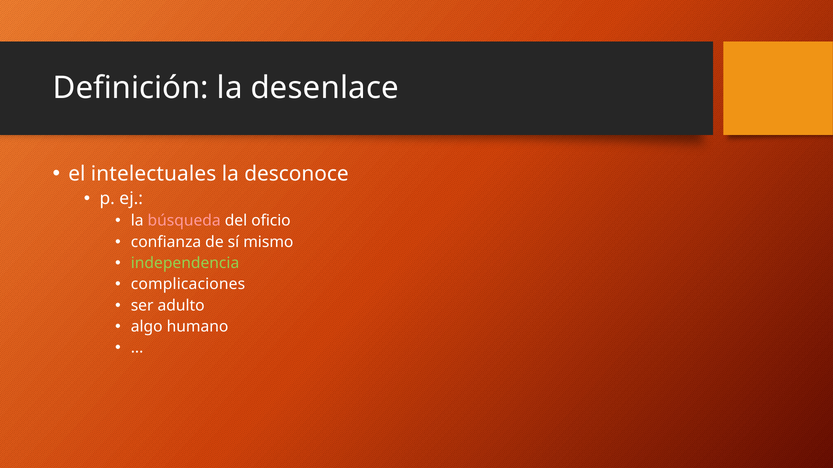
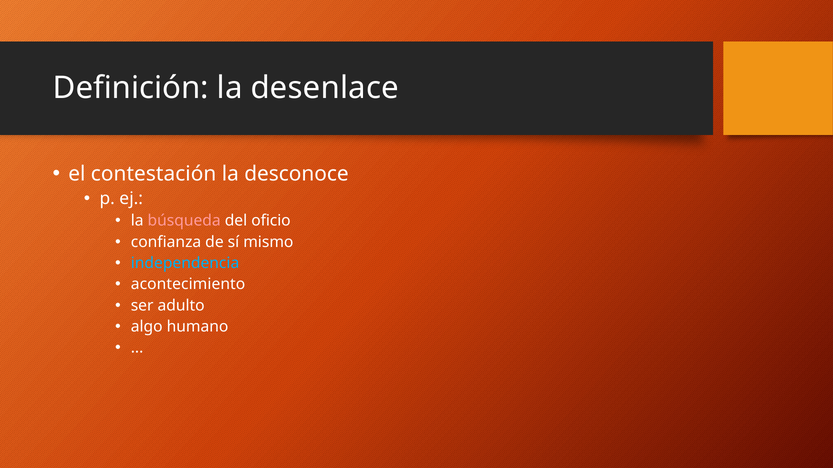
intelectuales: intelectuales -> contestación (154, 174)
independencia colour: light green -> light blue (185, 263)
complicaciones: complicaciones -> acontecimiento (188, 285)
